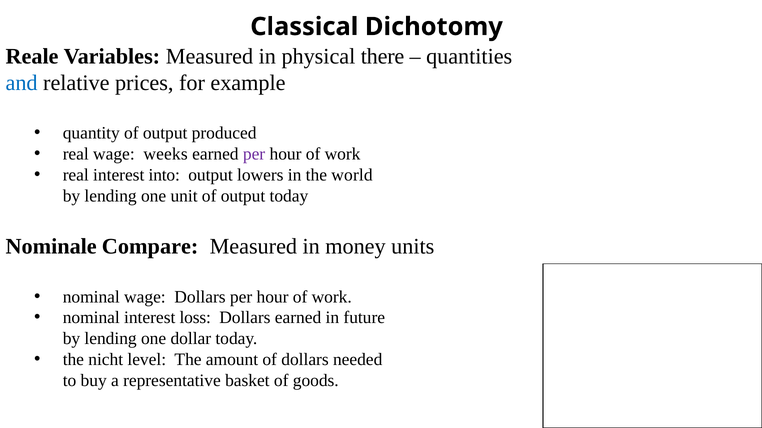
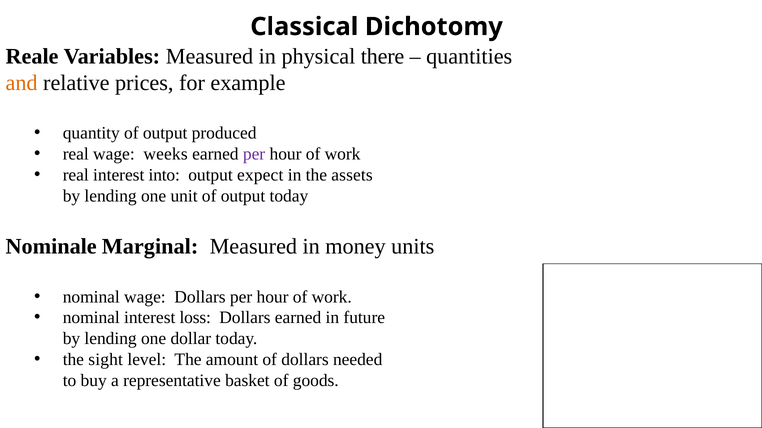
and colour: blue -> orange (22, 83)
lowers: lowers -> expect (260, 175)
world: world -> assets (352, 175)
Compare: Compare -> Marginal (150, 247)
nicht: nicht -> sight (106, 360)
